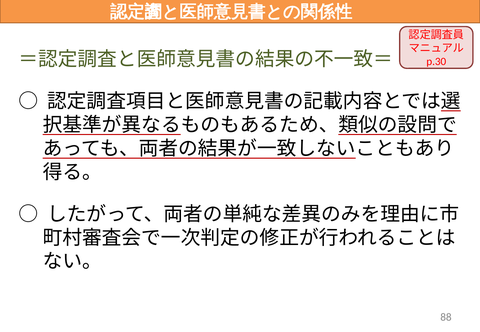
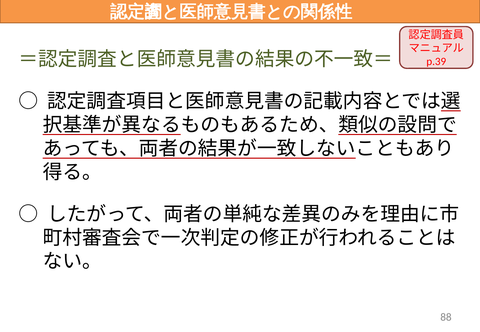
p.30: p.30 -> p.39 (436, 62)
